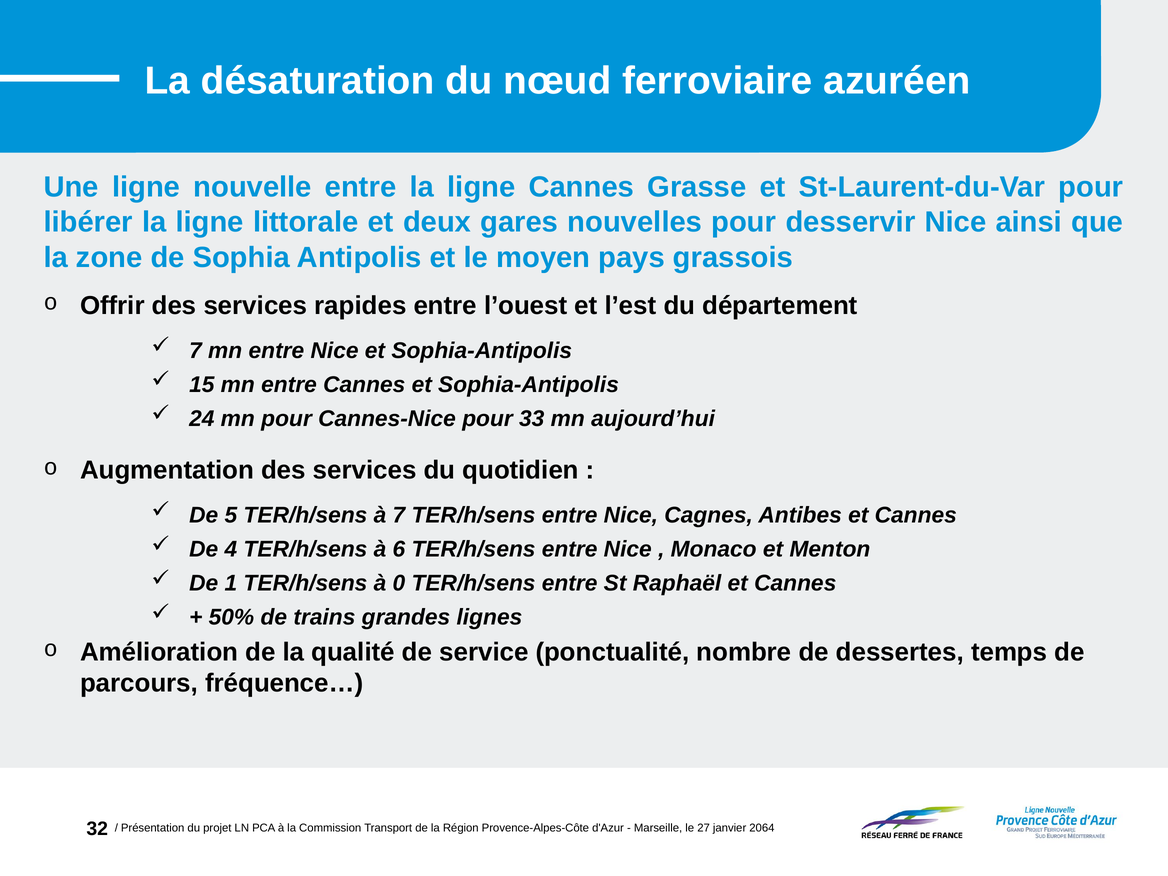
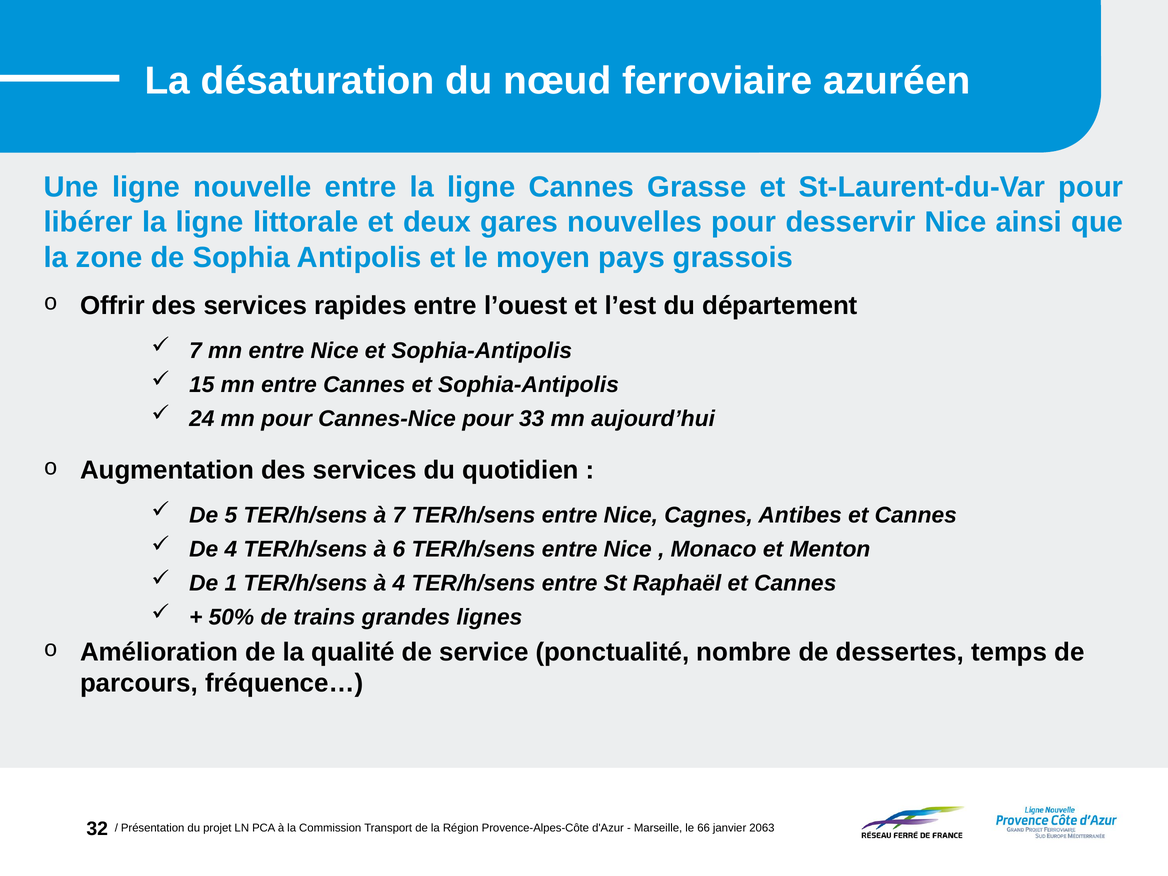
à 0: 0 -> 4 (399, 583)
27: 27 -> 66 (704, 828)
2064: 2064 -> 2063 (762, 828)
